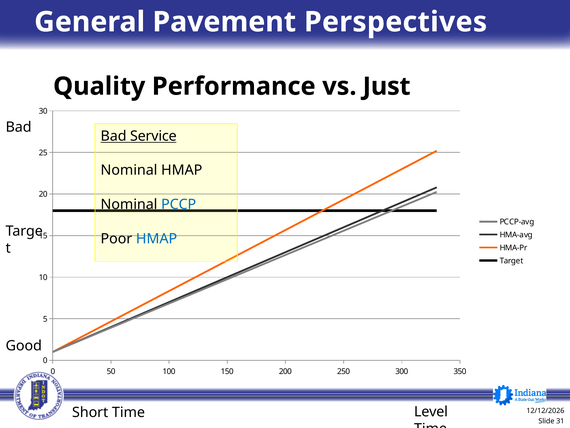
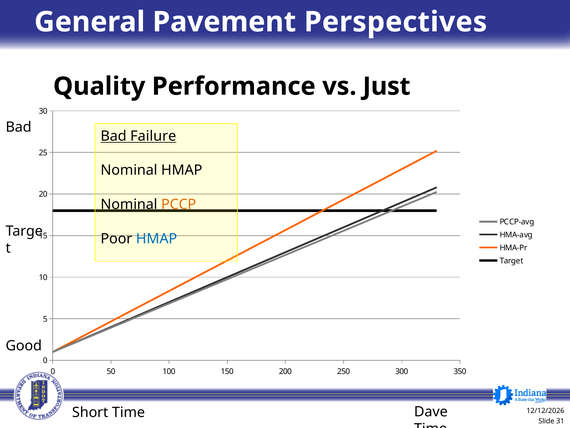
Service: Service -> Failure (153, 136)
PCCP colour: blue -> orange (179, 204)
Level: Level -> Dave (431, 411)
